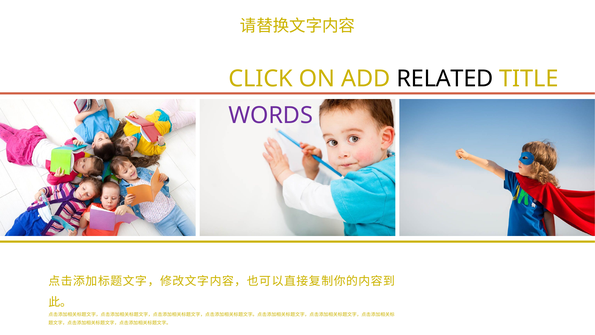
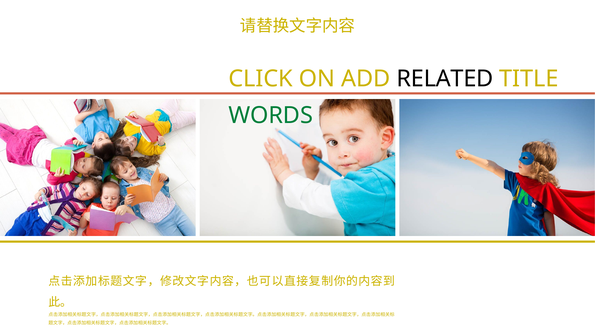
WORDS colour: purple -> green (271, 115)
